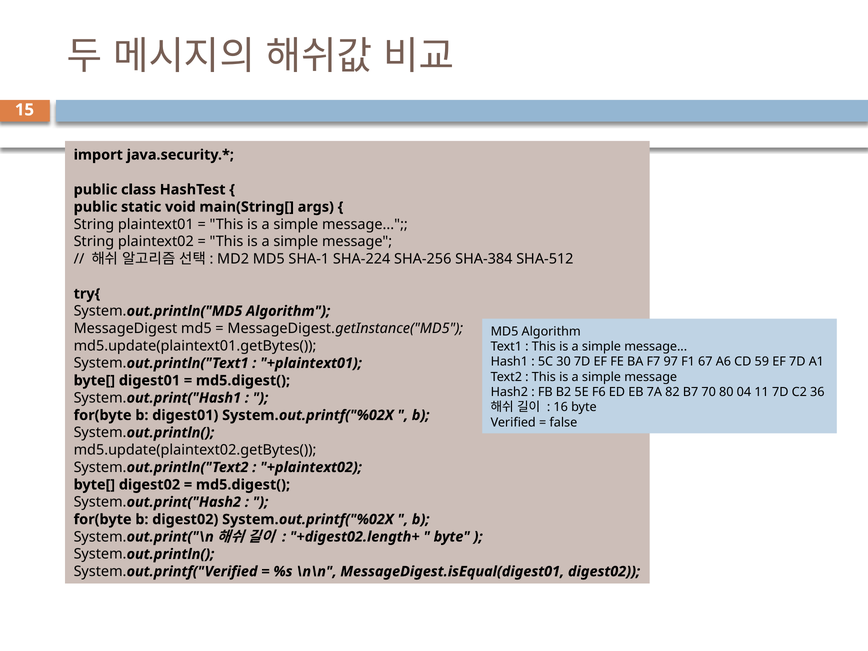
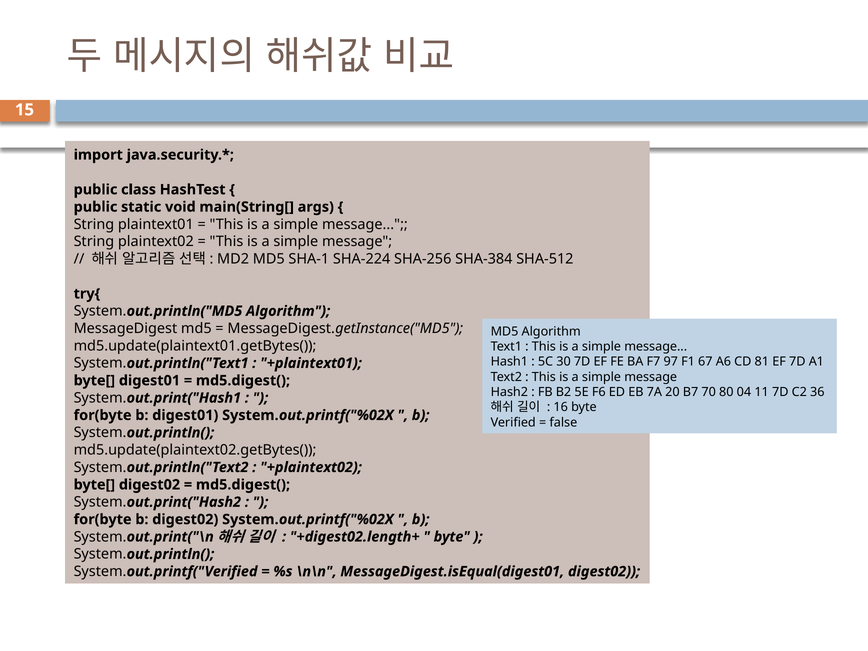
59: 59 -> 81 (762, 362)
82: 82 -> 20 (672, 392)
